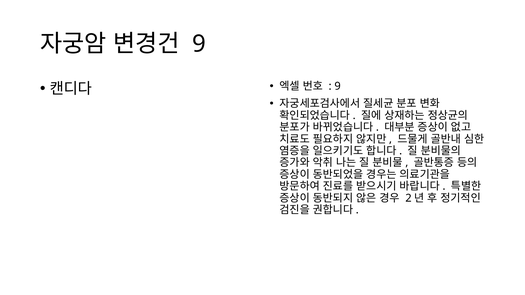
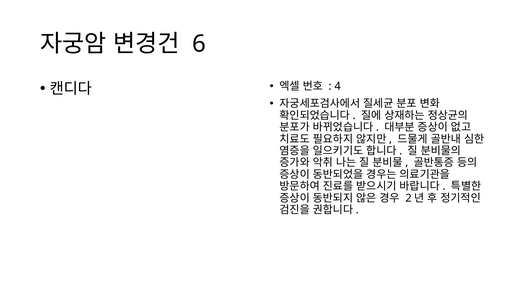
9: 9 -> 6 (199, 44)
9: 9 -> 4 (338, 86)
